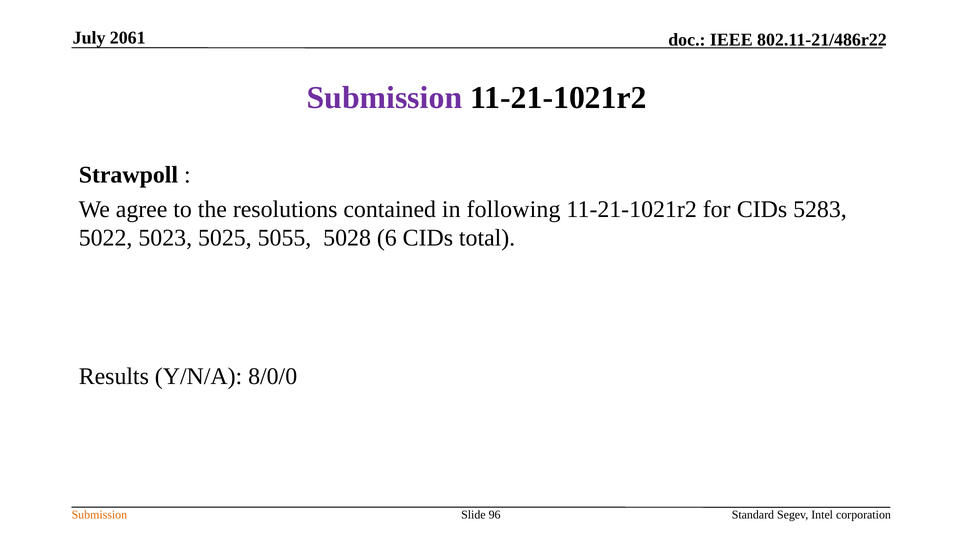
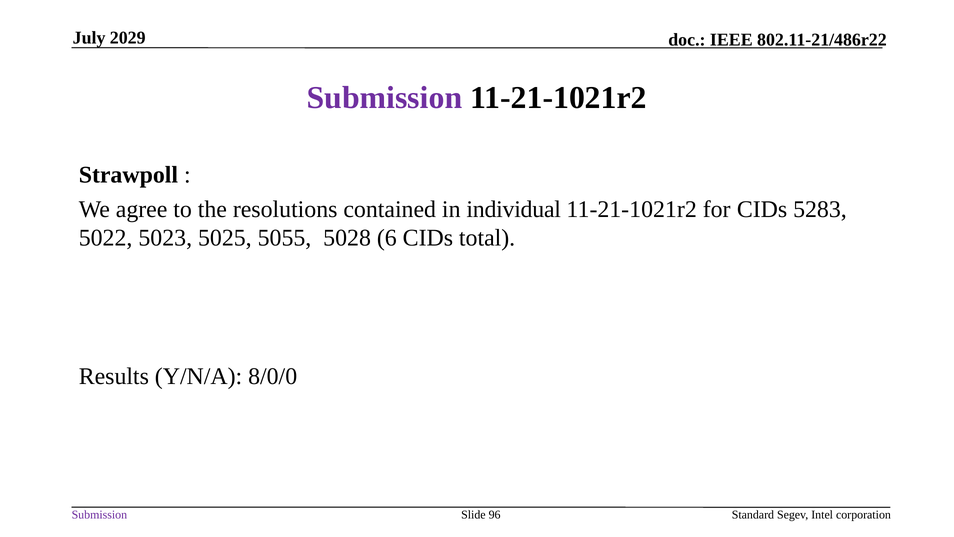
2061: 2061 -> 2029 (128, 38)
following: following -> individual (514, 209)
Submission colour: orange -> purple (99, 515)
